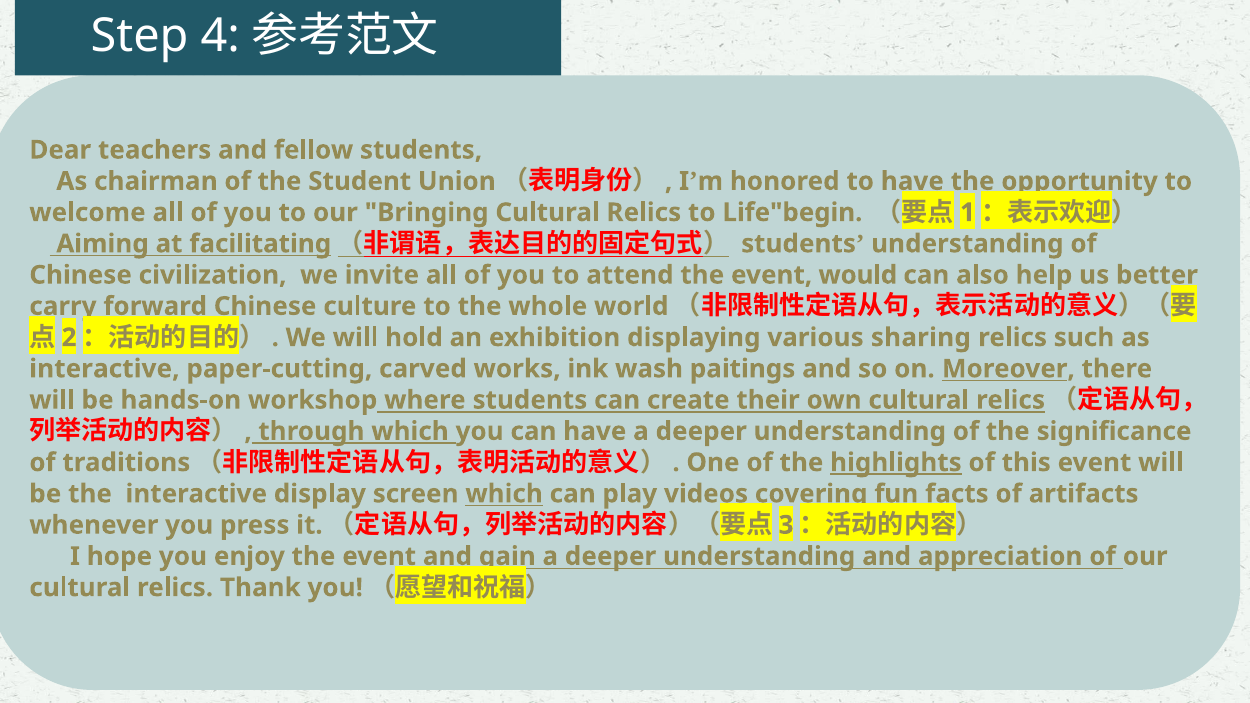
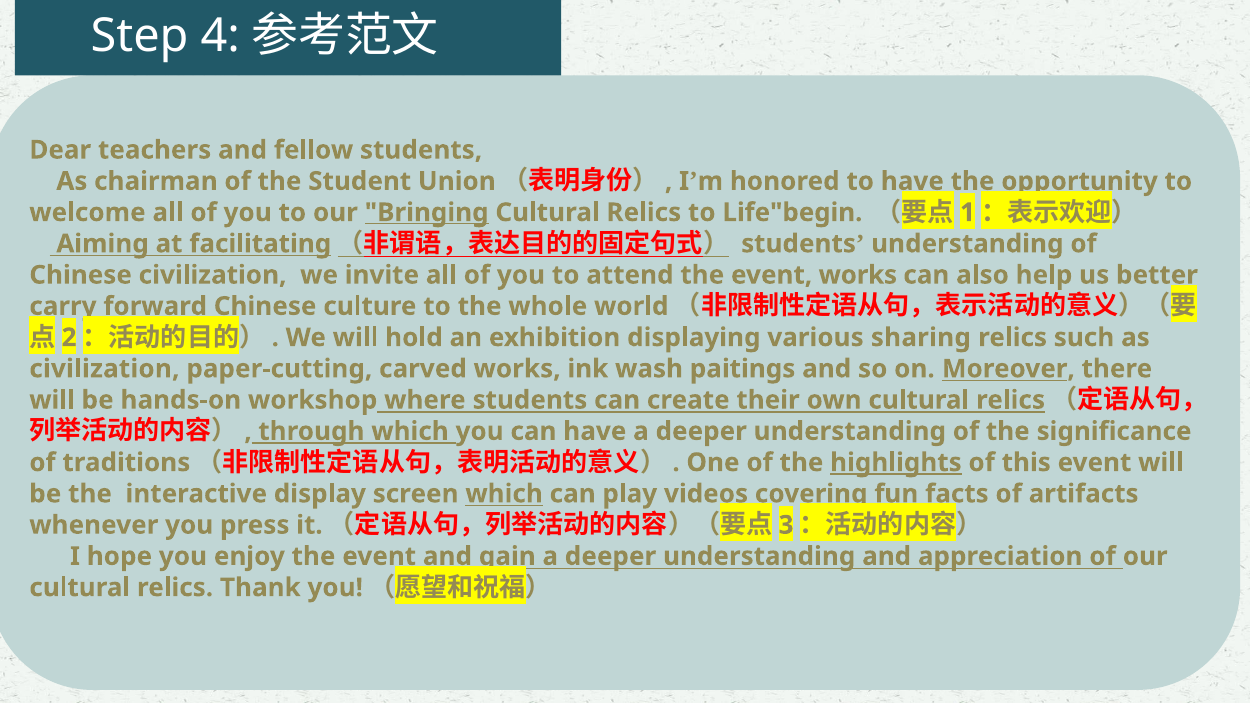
Bringing underline: none -> present (427, 213)
event would: would -> works (858, 275)
interactive: interactive -> civilization (104, 369)
